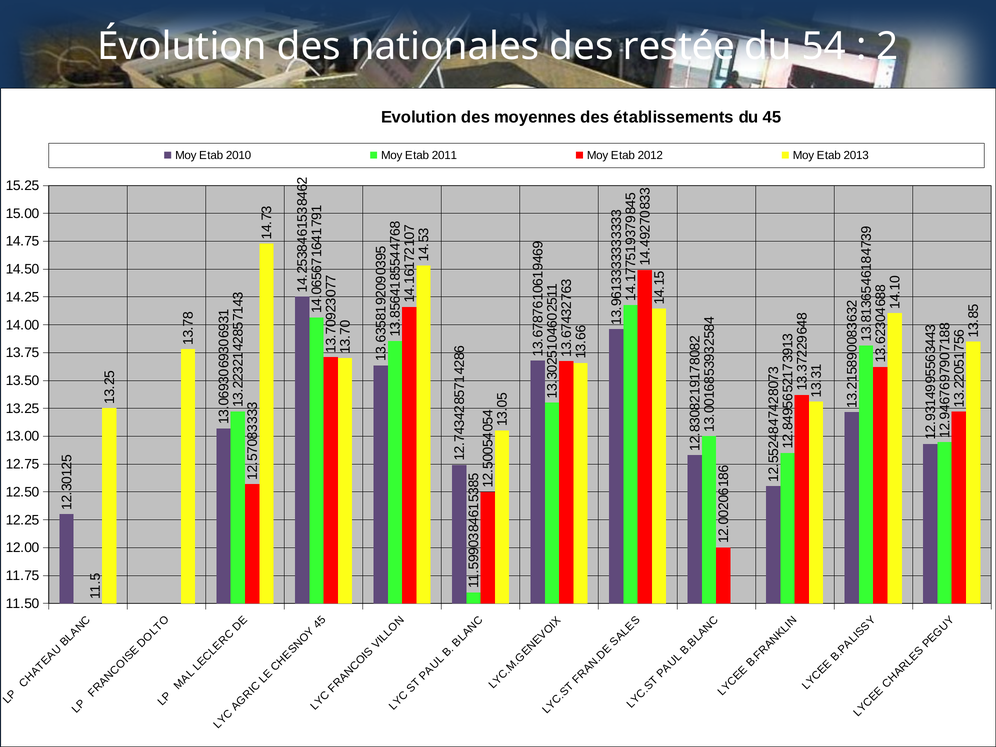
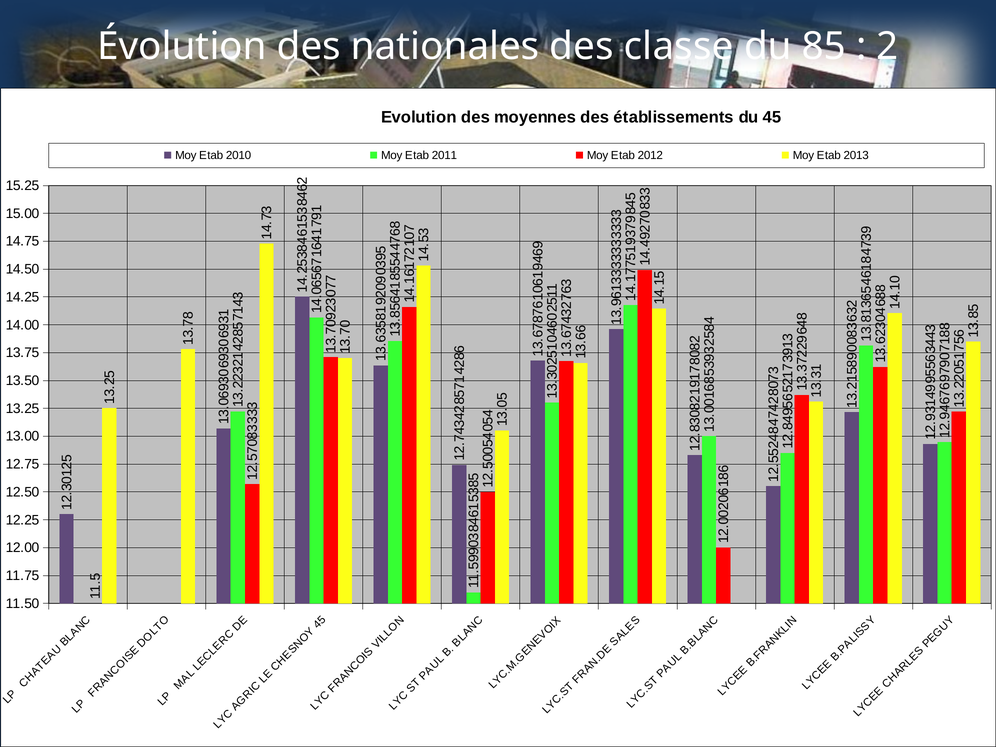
restée: restée -> classe (679, 47)
54: 54 -> 85 (824, 47)
